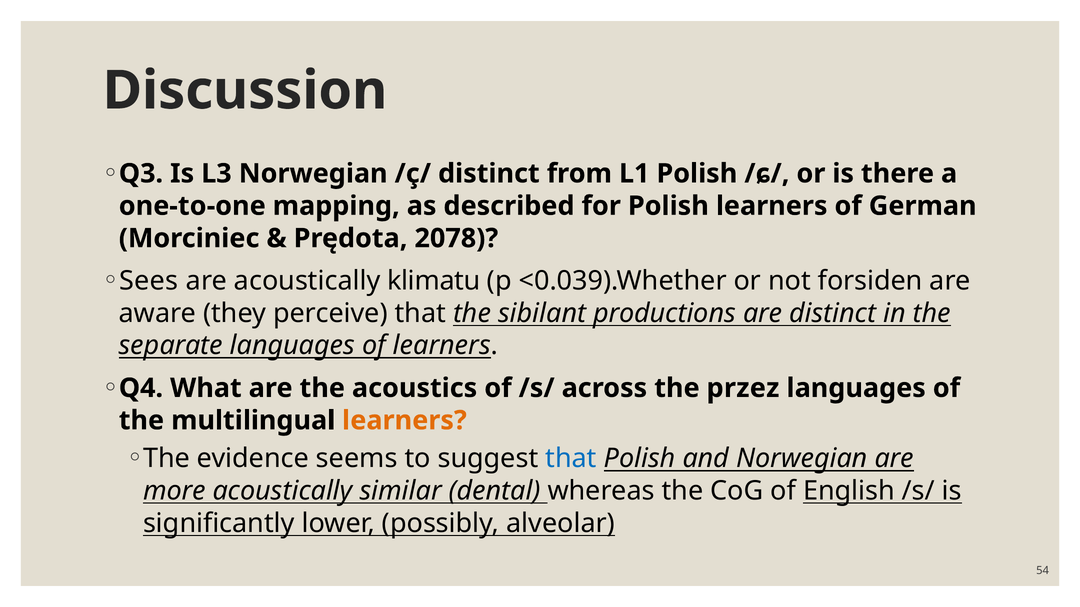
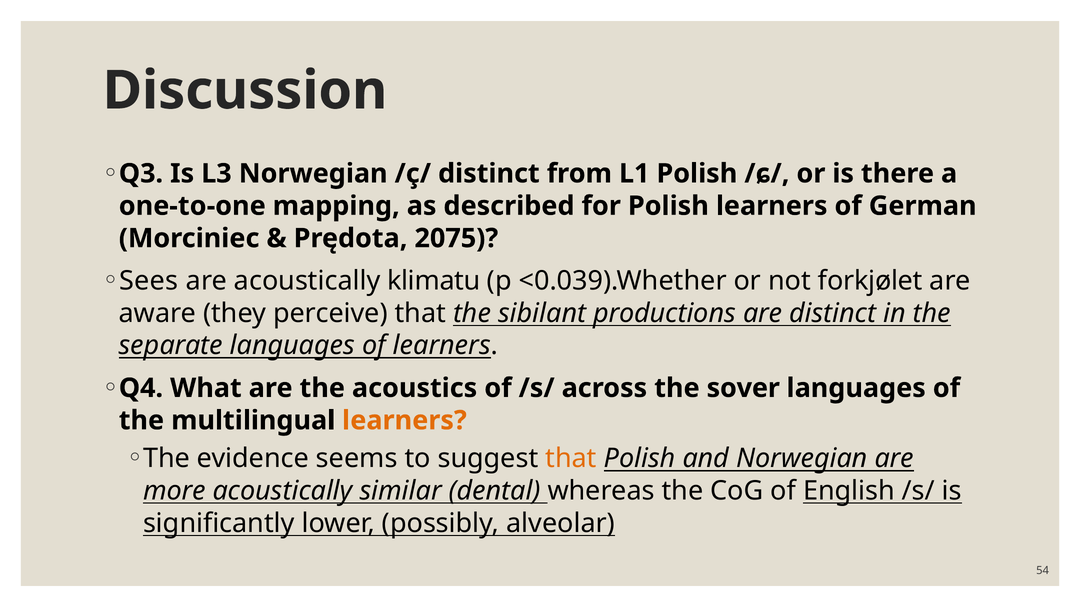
2078: 2078 -> 2075 (456, 238)
forsiden: forsiden -> forkjølet (870, 281)
przez: przez -> sover (743, 388)
that colour: blue -> orange (571, 459)
